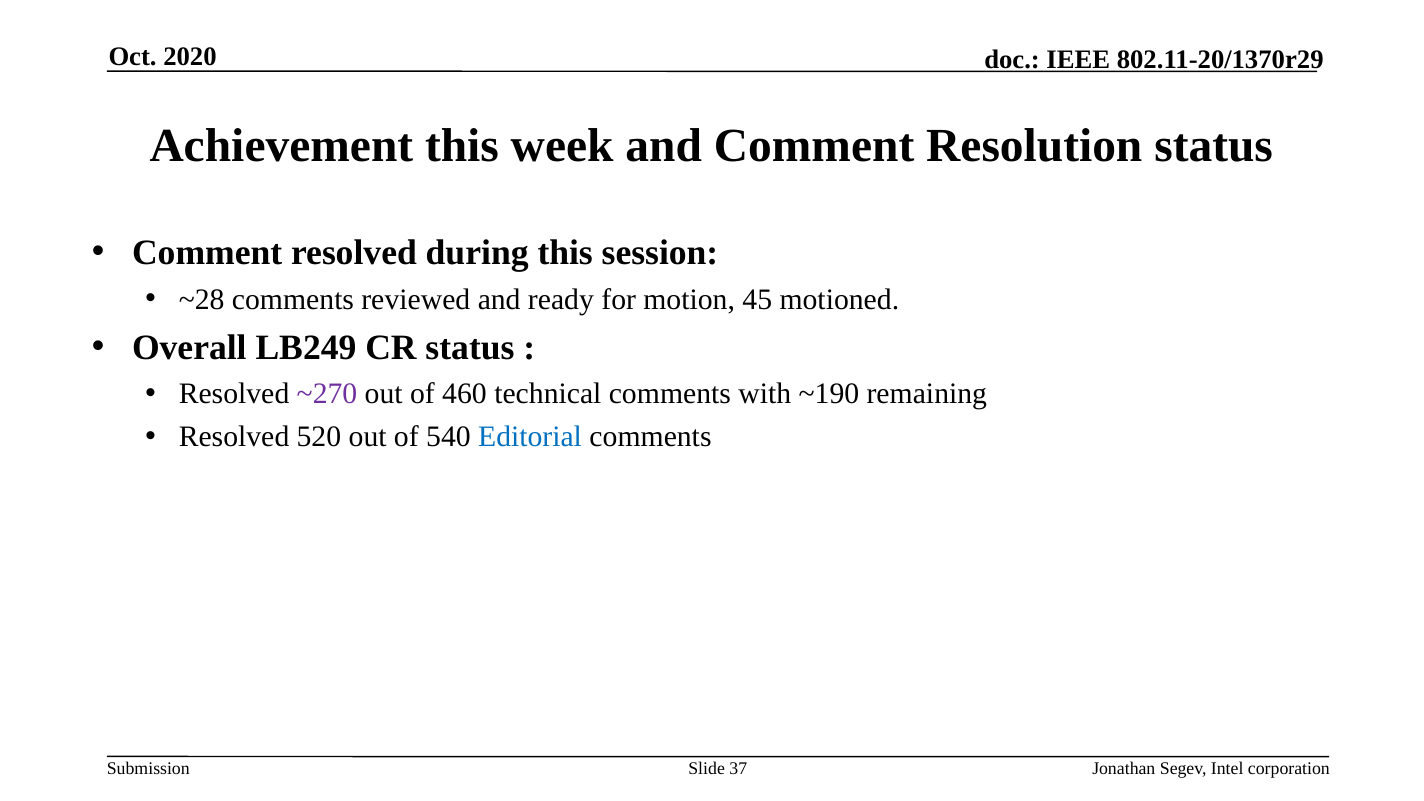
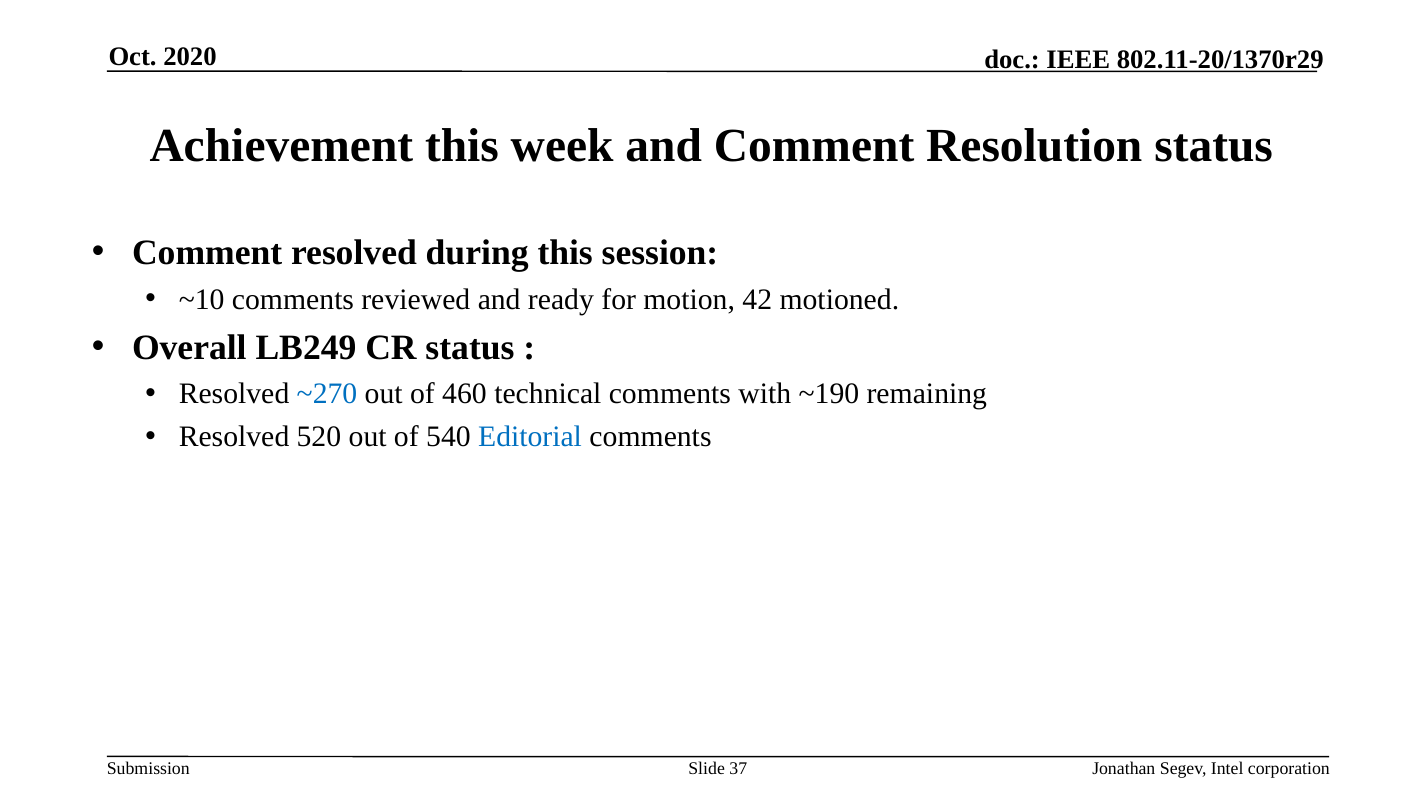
~28: ~28 -> ~10 (202, 299)
45: 45 -> 42 (757, 299)
~270 colour: purple -> blue (327, 394)
